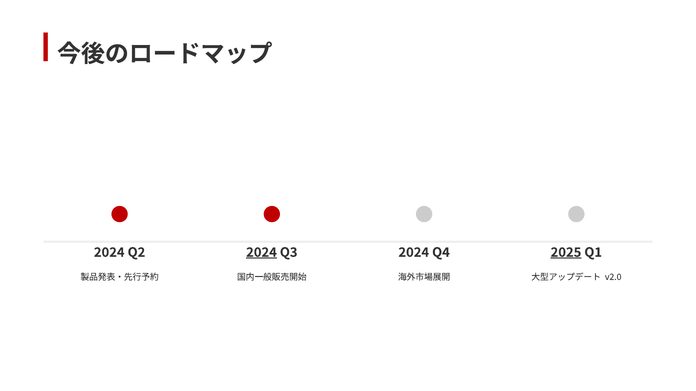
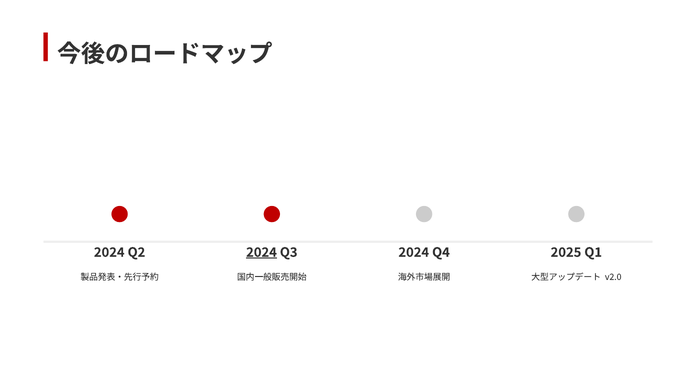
2025 underline: present -> none (566, 253)
